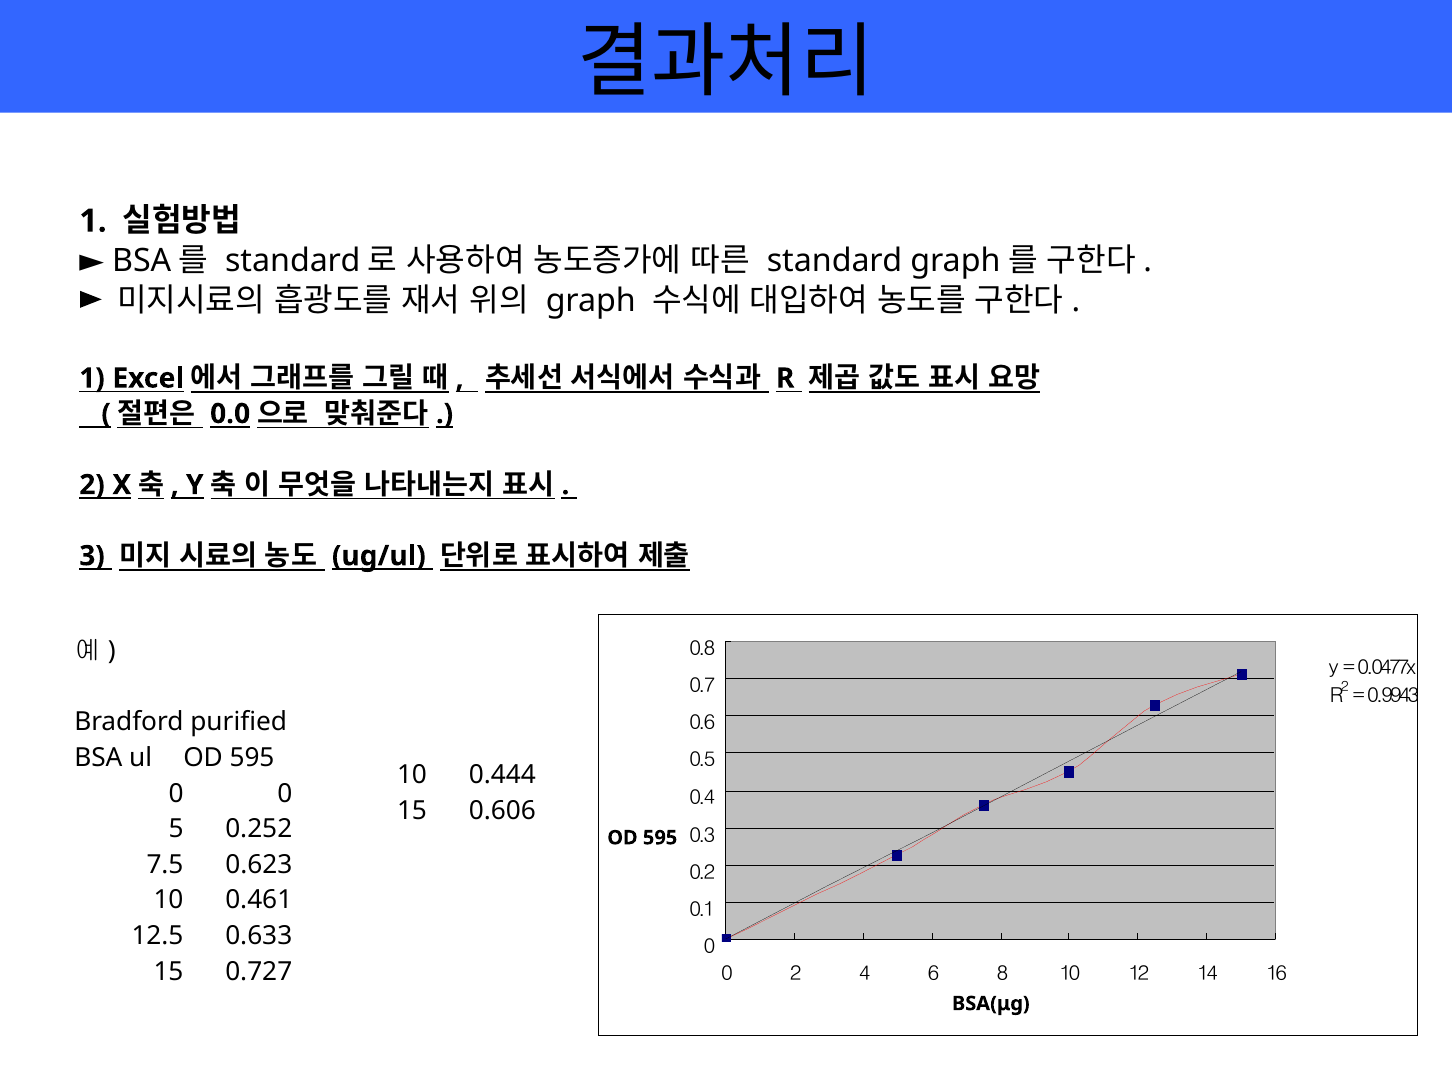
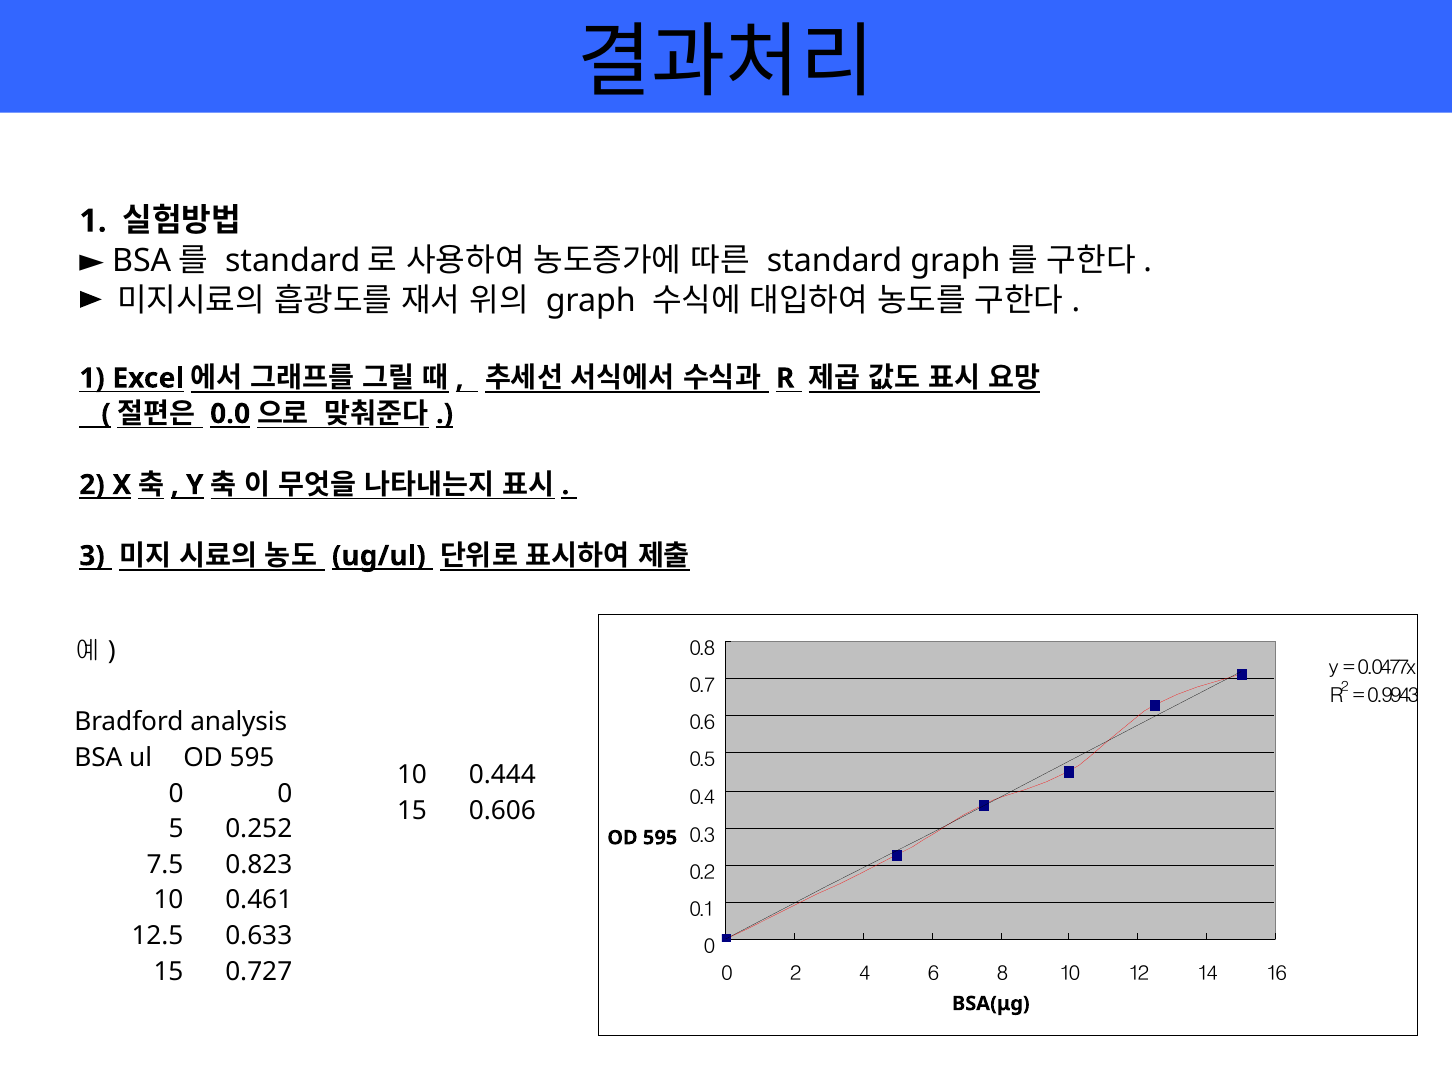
purified: purified -> analysis (239, 722)
0.623: 0.623 -> 0.823 (259, 865)
